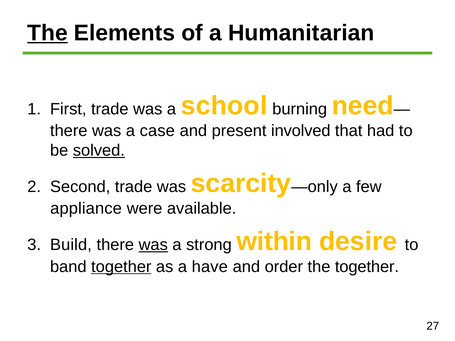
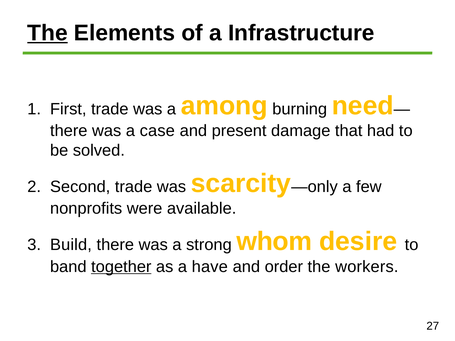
Humanitarian: Humanitarian -> Infrastructure (301, 33)
school: school -> among (224, 106)
involved: involved -> damage (301, 131)
solved underline: present -> none (99, 151)
appliance: appliance -> nonprofits (86, 209)
was underline: present -> none (153, 245)
within: within -> whom (274, 242)
the together: together -> workers (367, 267)
